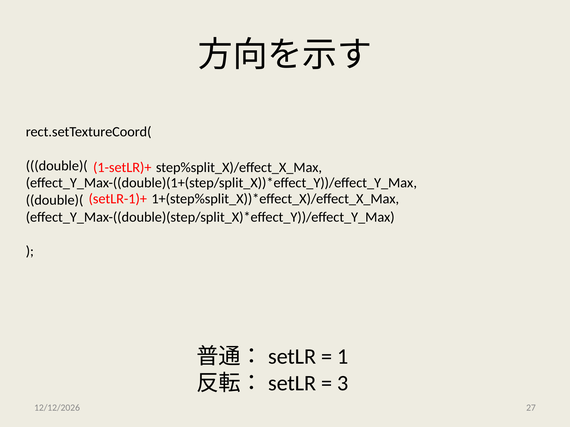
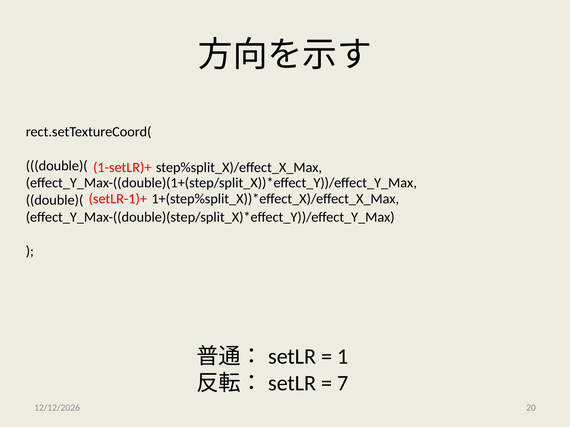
3: 3 -> 7 (343, 384)
27: 27 -> 20 (531, 408)
